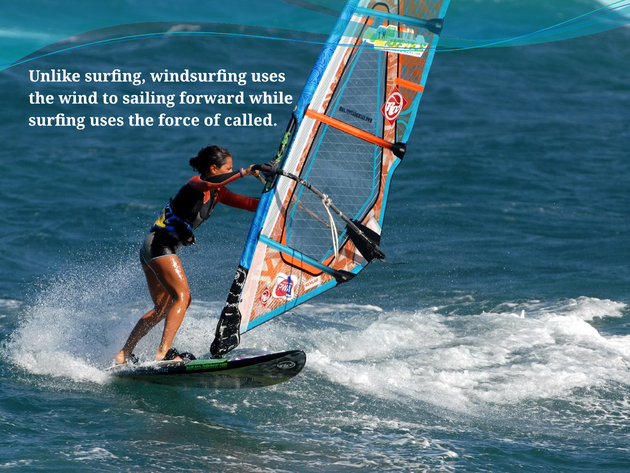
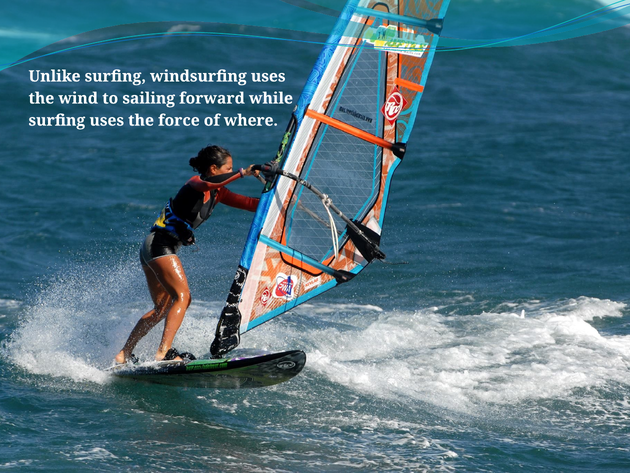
called: called -> where (251, 120)
